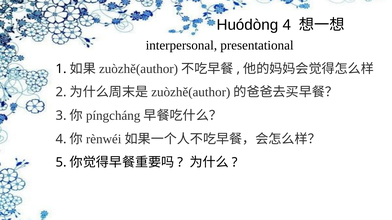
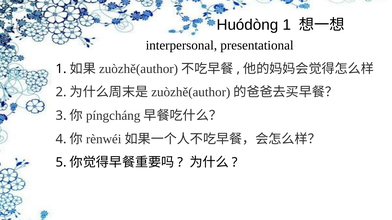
Huódòng 4: 4 -> 1 (287, 25)
